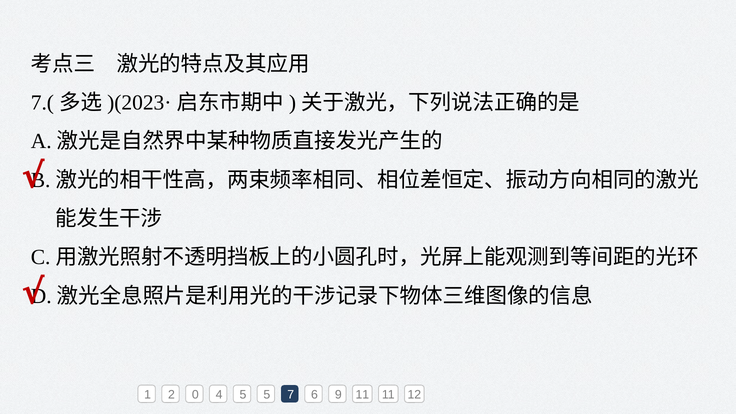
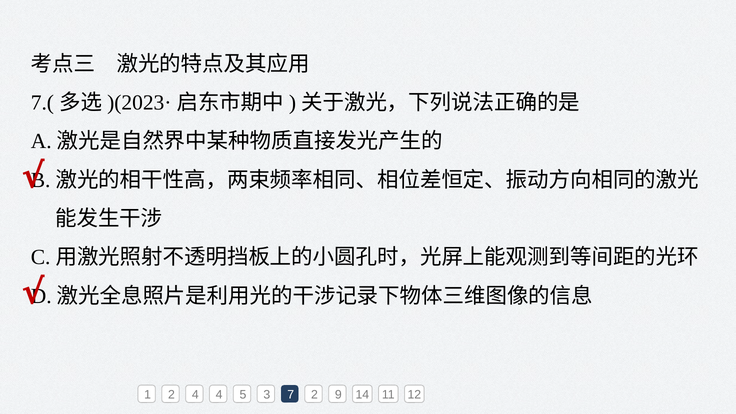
2 0: 0 -> 4 (195, 395)
5 5: 5 -> 3 (267, 395)
7 6: 6 -> 2 (315, 395)
9 11: 11 -> 14 (362, 395)
